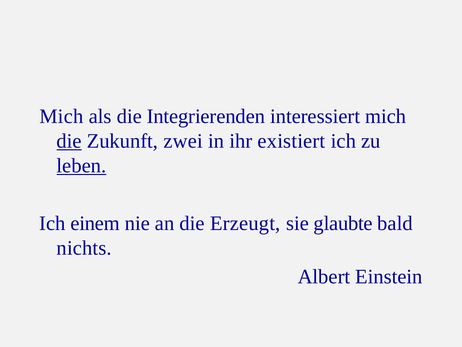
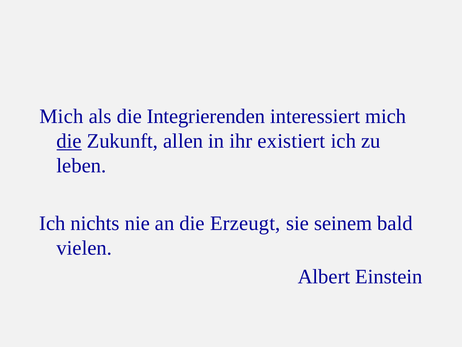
zwei: zwei -> allen (183, 141)
leben underline: present -> none (81, 165)
einem: einem -> nichts (95, 223)
glaubte: glaubte -> seinem (343, 223)
nichts: nichts -> vielen (84, 248)
